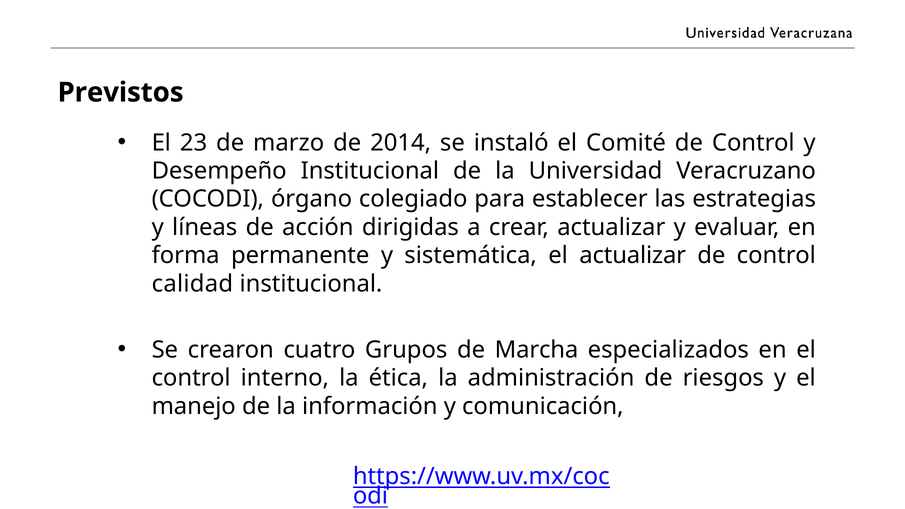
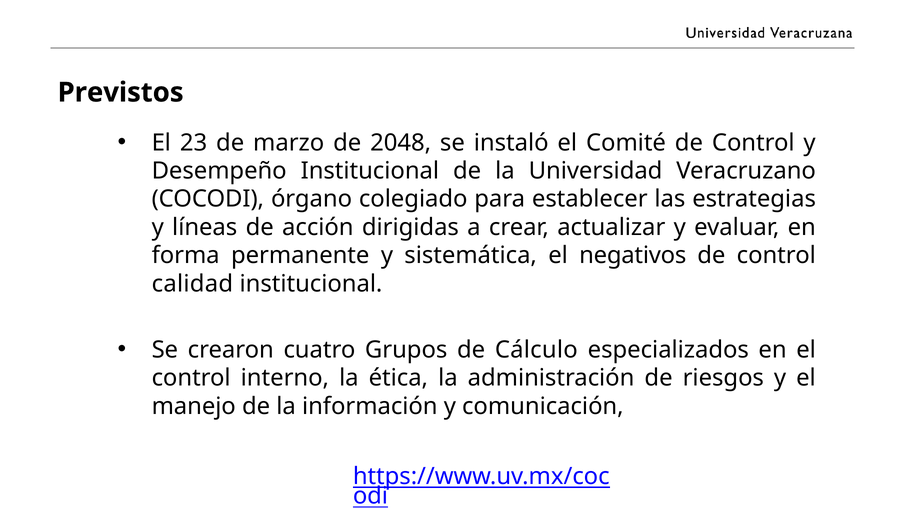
2014: 2014 -> 2048 (401, 143)
el actualizar: actualizar -> negativos (633, 256)
Marcha: Marcha -> Cálculo (536, 350)
